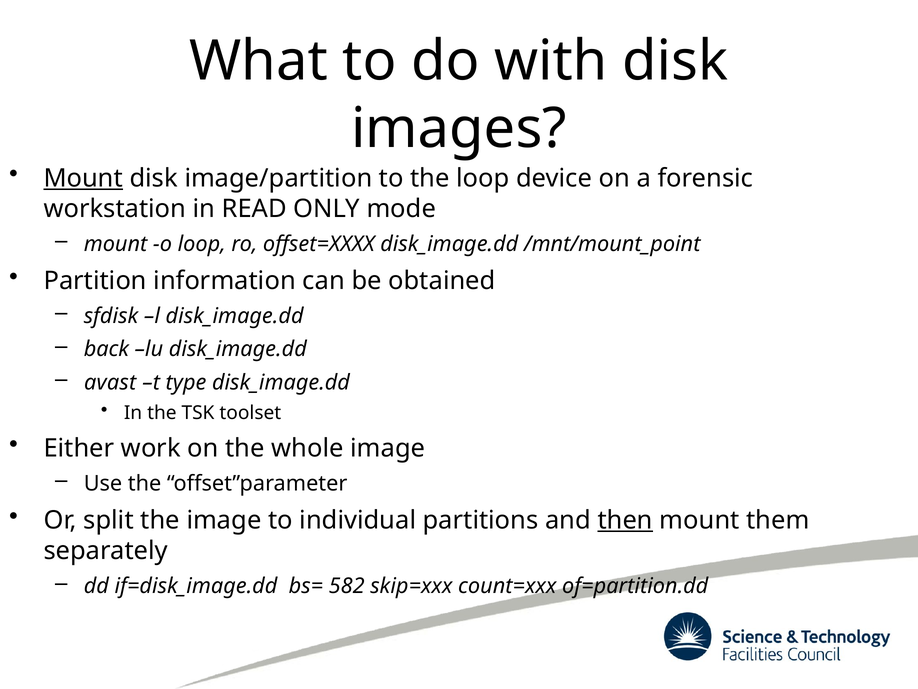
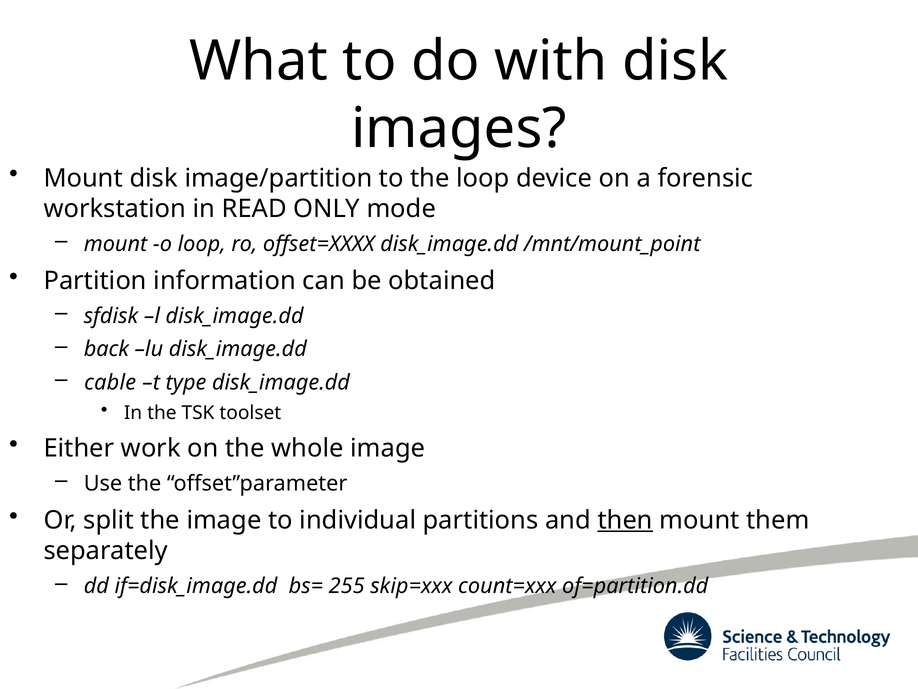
Mount underline: present -> none (83, 178)
avast: avast -> cable (110, 382)
582: 582 -> 255 (347, 586)
